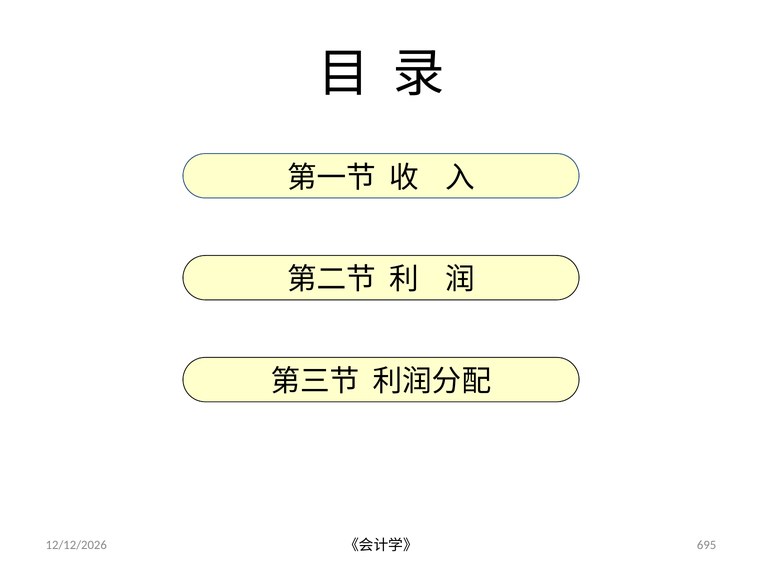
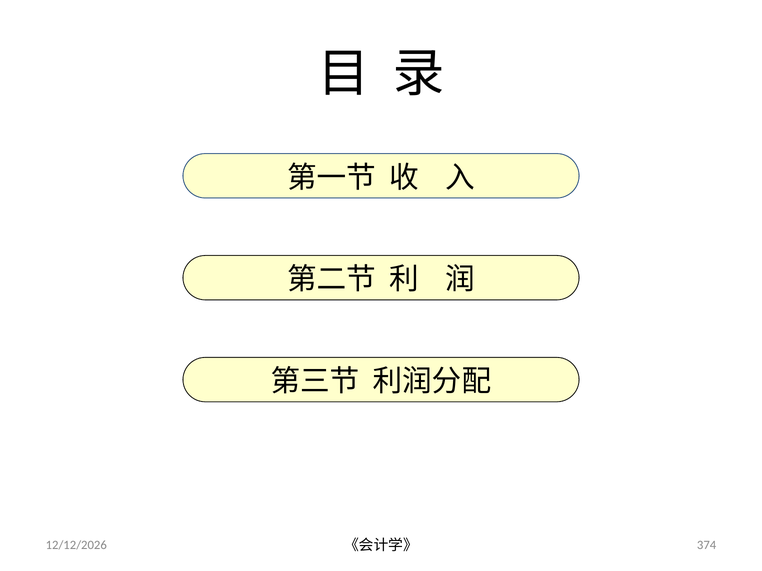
695: 695 -> 374 (707, 546)
